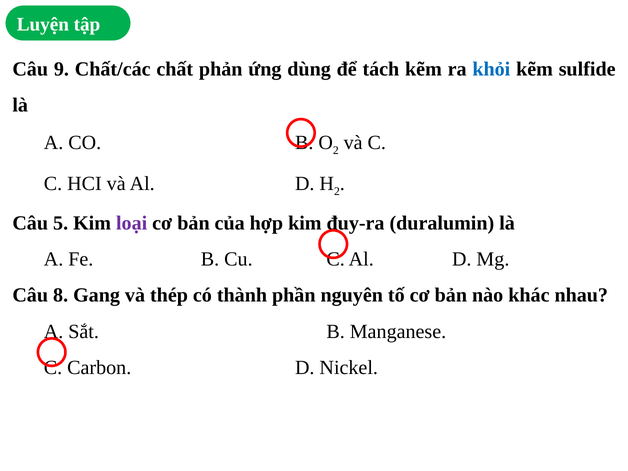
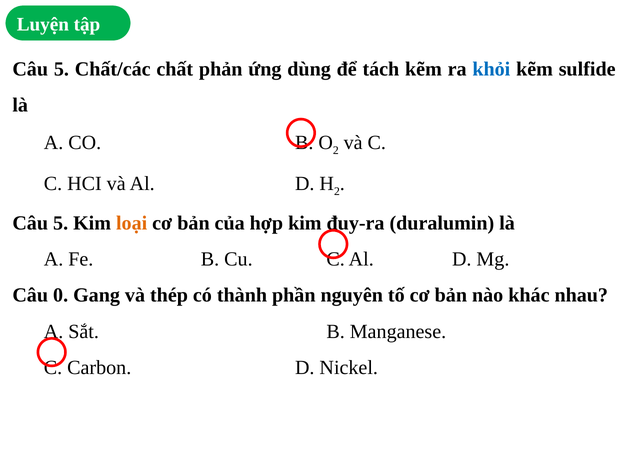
9: 9 -> 5 (61, 69)
loại colour: purple -> orange (132, 223)
8: 8 -> 0 (61, 295)
